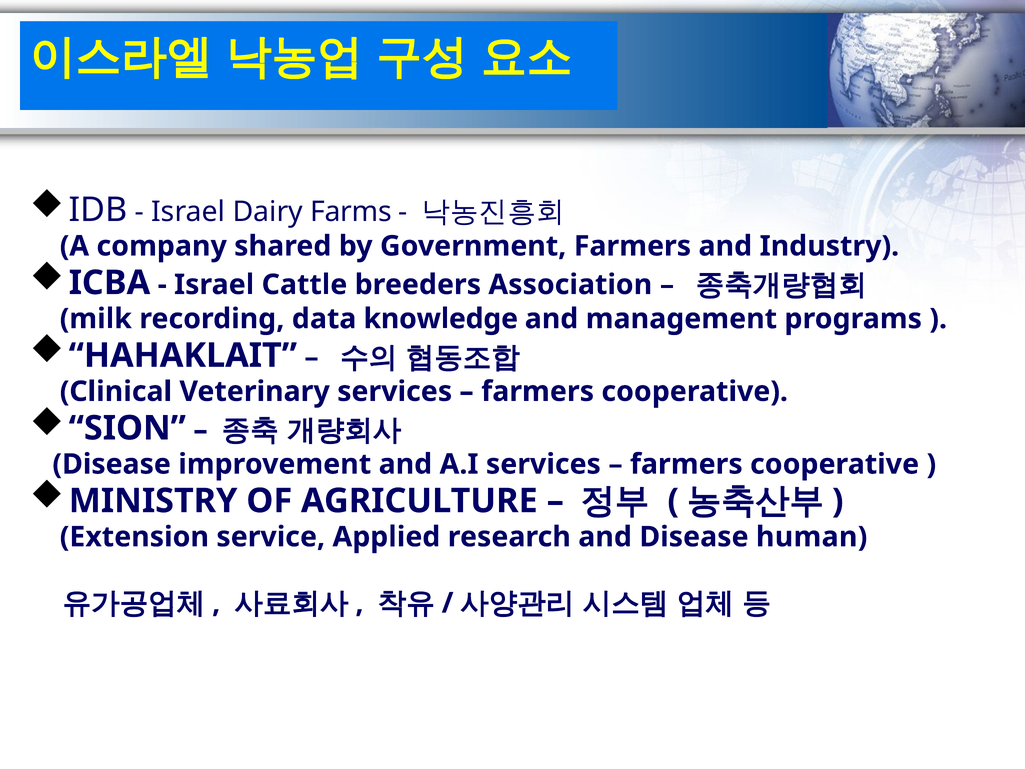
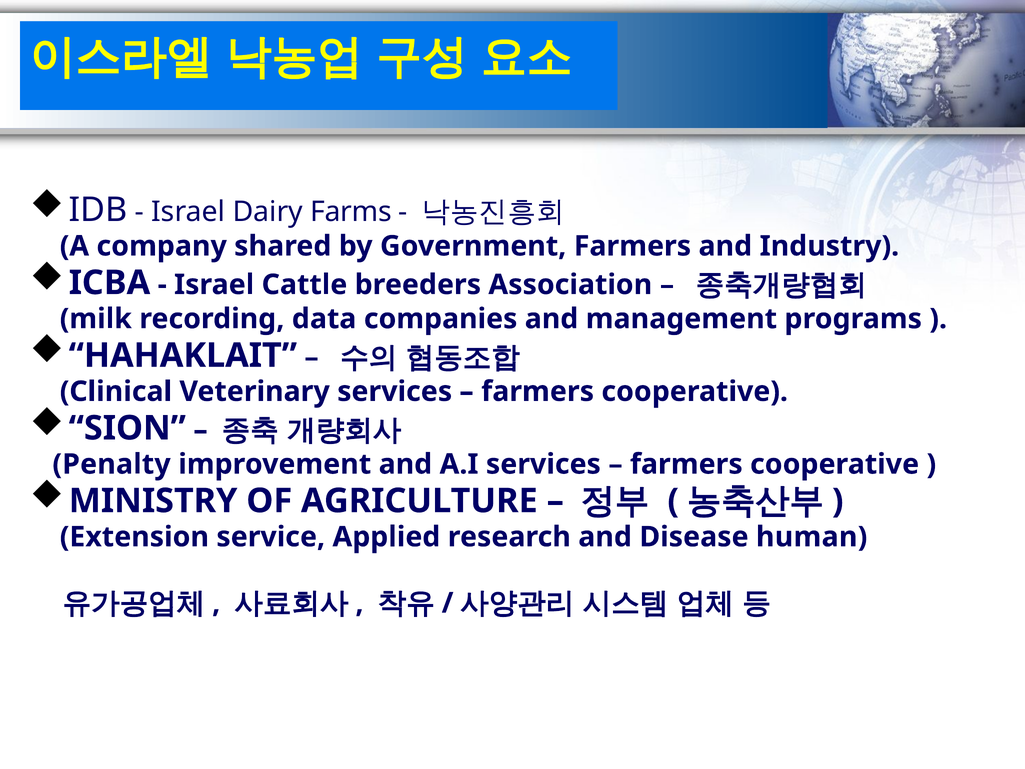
knowledge: knowledge -> companies (441, 319)
Disease: Disease -> Penalty (112, 464)
